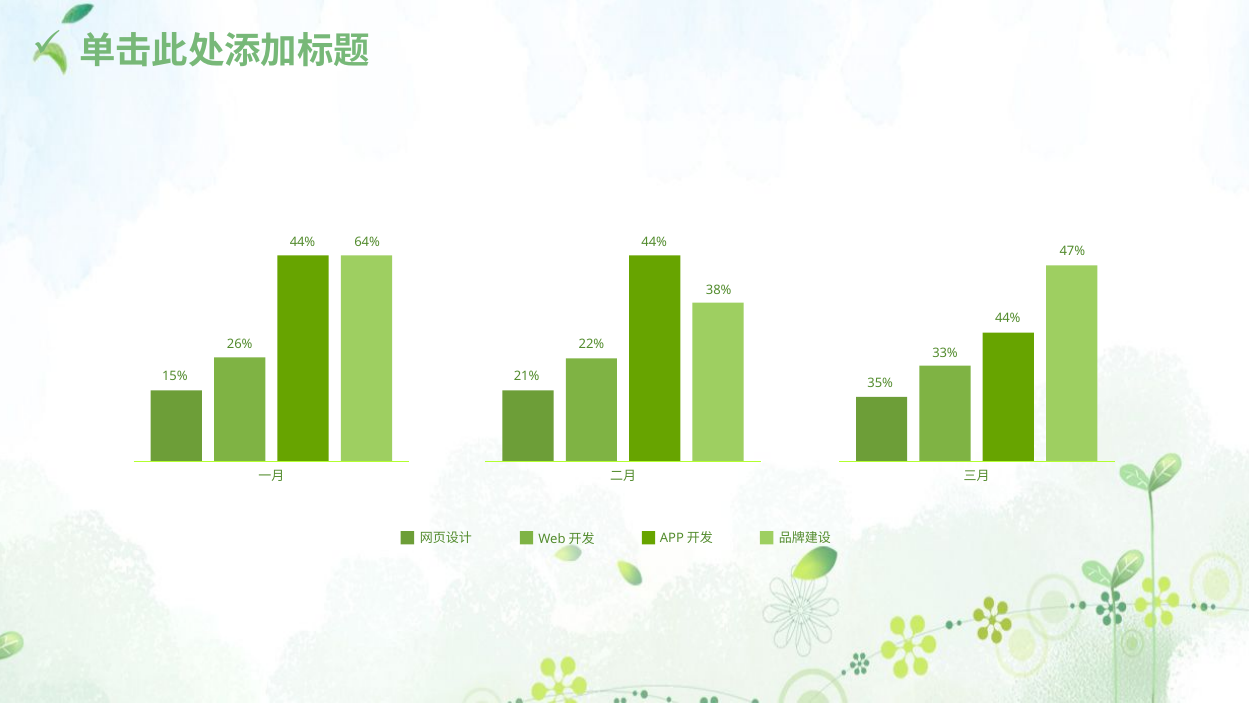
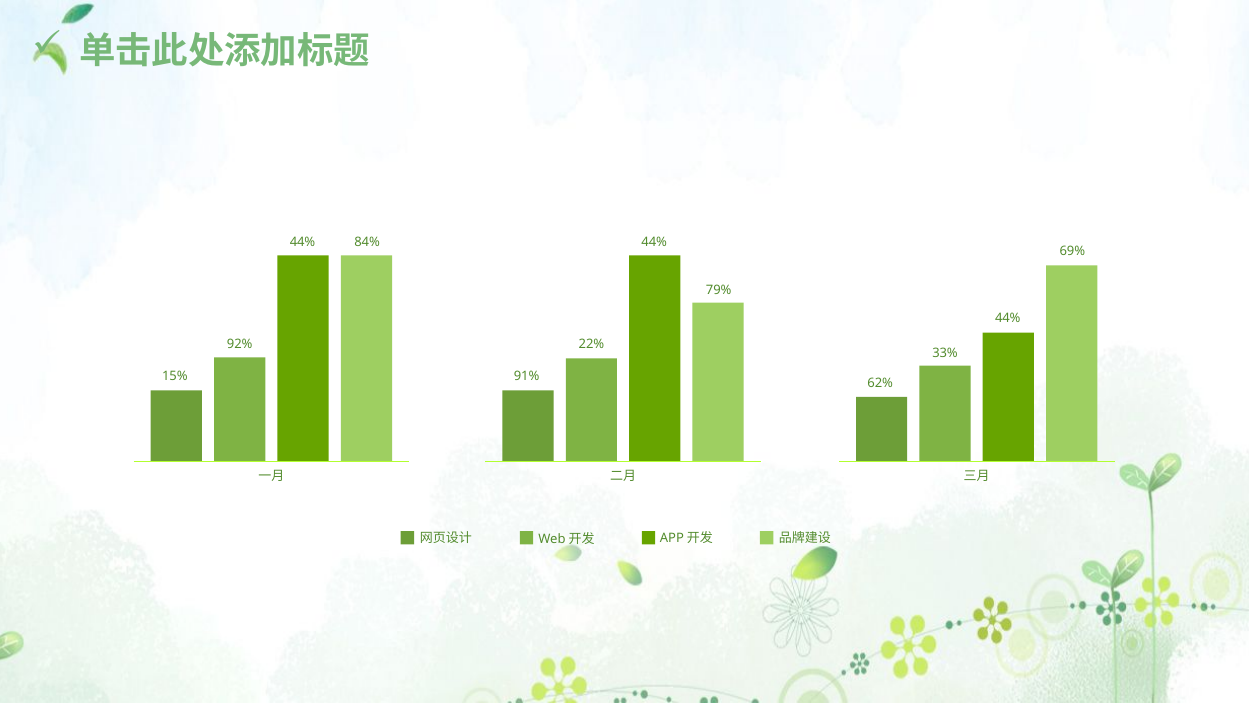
64%: 64% -> 84% (367, 242)
47%: 47% -> 69% (1072, 251)
38%: 38% -> 79% (719, 290)
26%: 26% -> 92% (240, 344)
21%: 21% -> 91% (527, 376)
35%: 35% -> 62% (880, 383)
